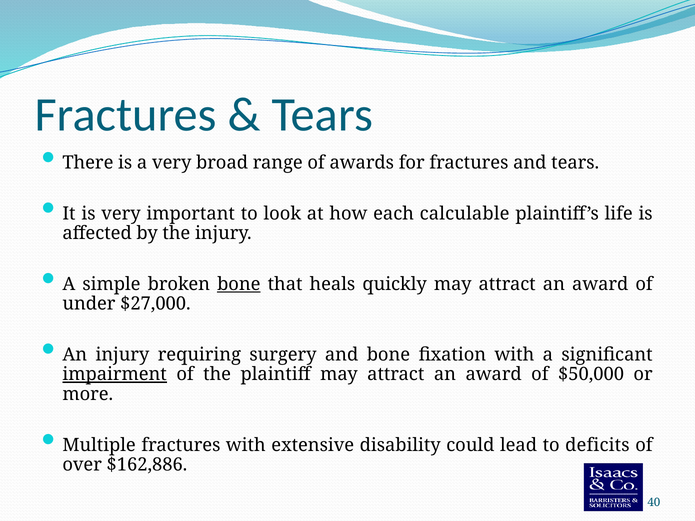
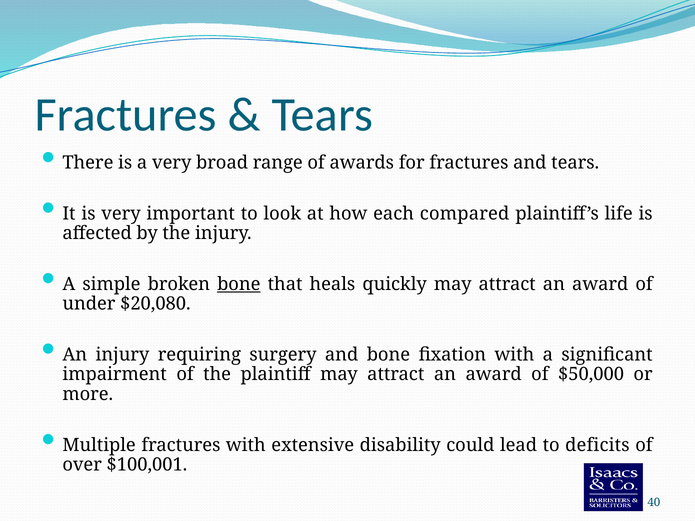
calculable: calculable -> compared (465, 214)
$27,000: $27,000 -> $20,080 (155, 304)
impairment underline: present -> none (115, 375)
$162,886: $162,886 -> $100,001 (147, 465)
